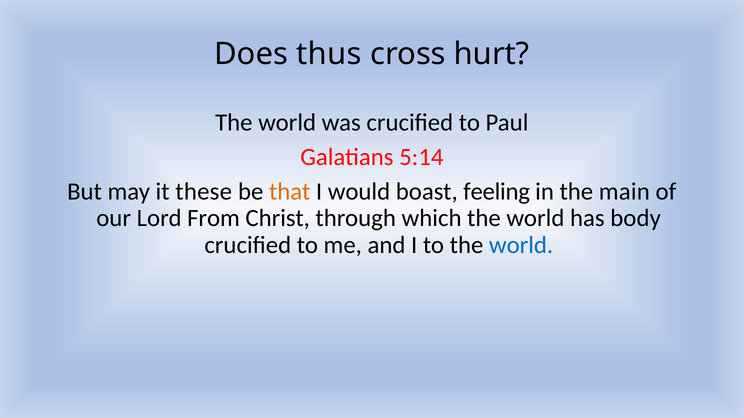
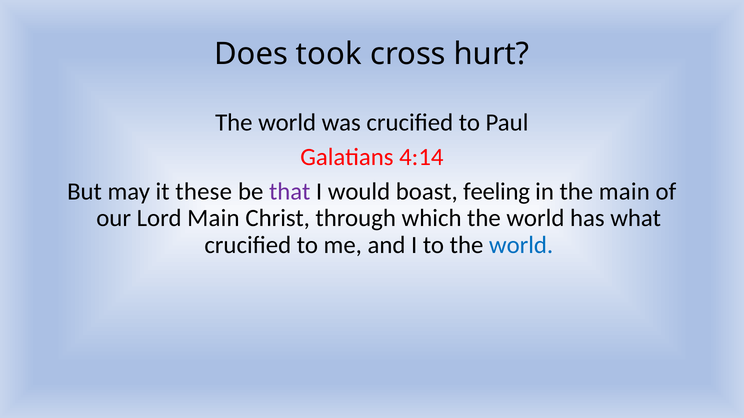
thus: thus -> took (329, 54)
5:14: 5:14 -> 4:14 (421, 157)
that colour: orange -> purple (290, 192)
Lord From: From -> Main (213, 218)
body: body -> what (636, 218)
